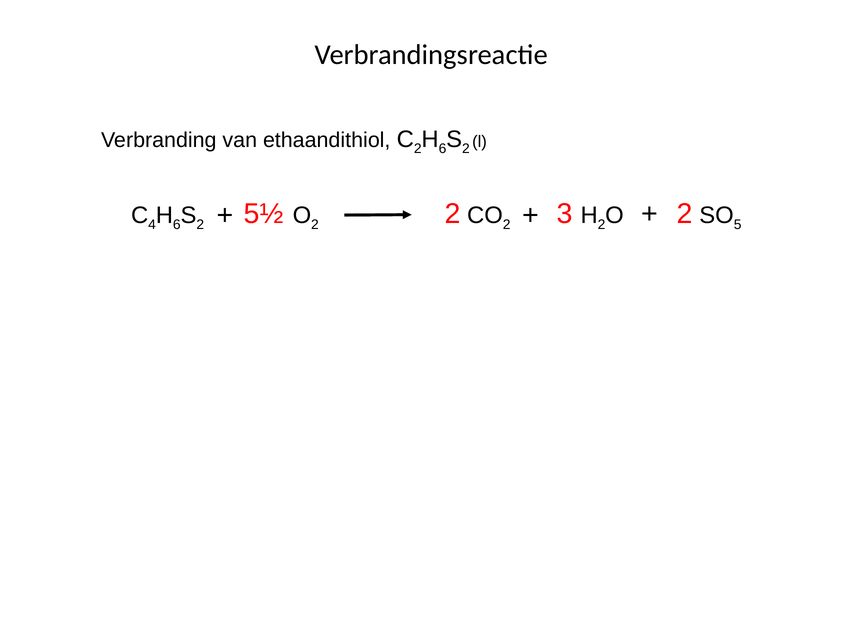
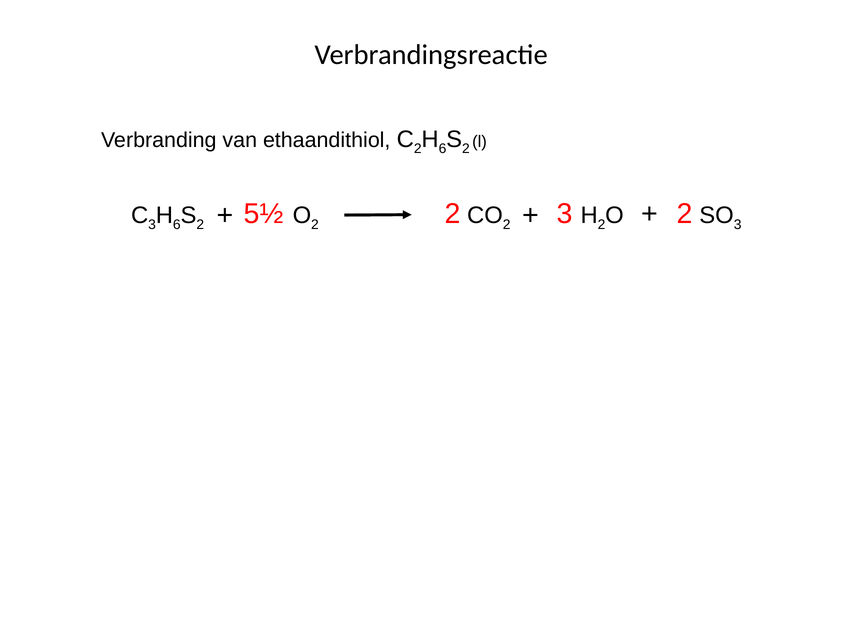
4: 4 -> 3 (152, 225)
5: 5 -> 3 (738, 225)
